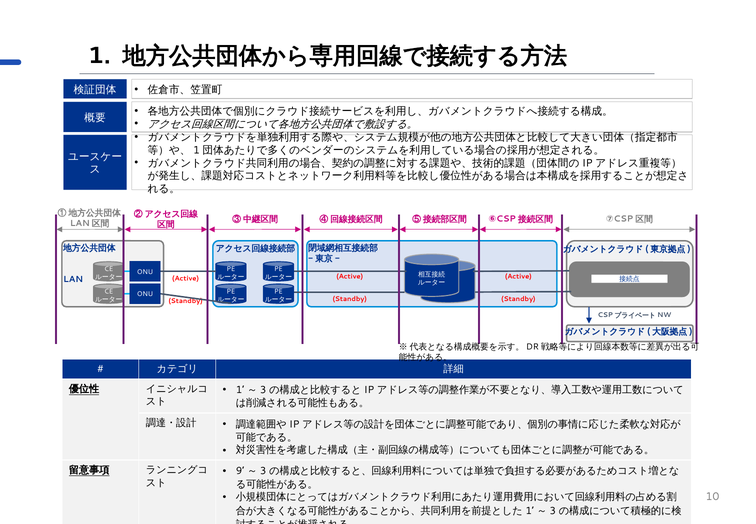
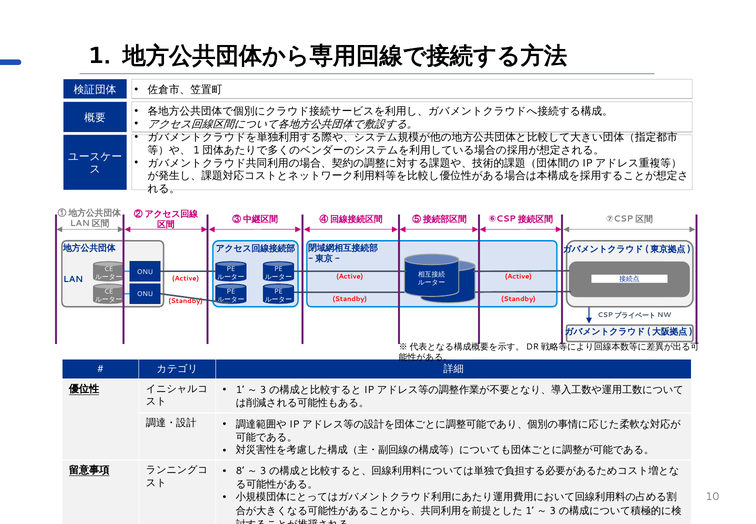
9: 9 -> 8 (240, 471)
